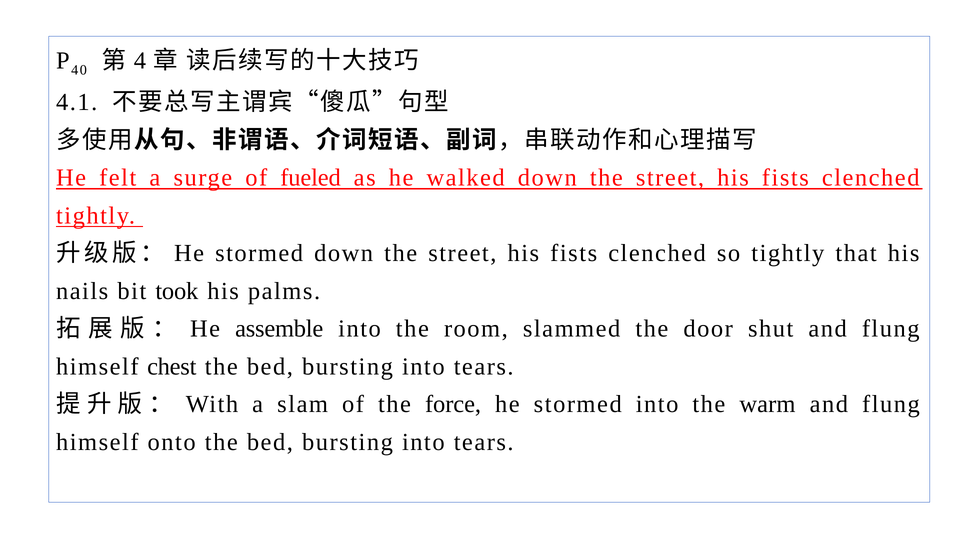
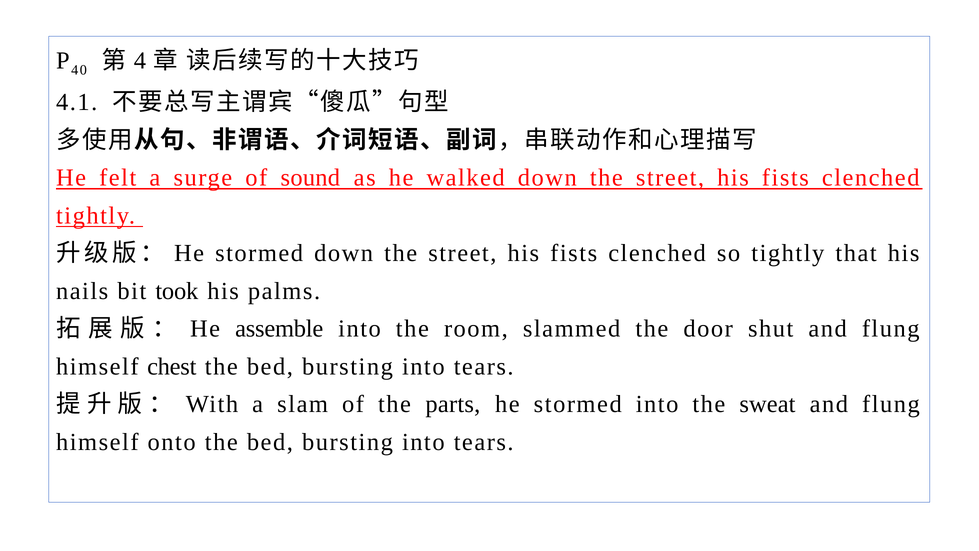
fueled: fueled -> sound (310, 178)
force: force -> parts (453, 404)
warm: warm -> sweat (767, 404)
